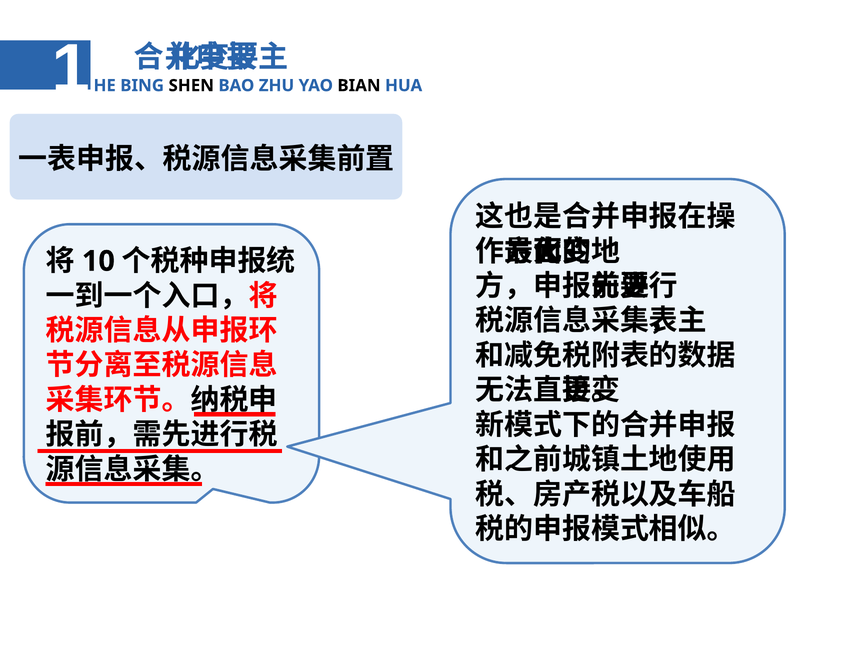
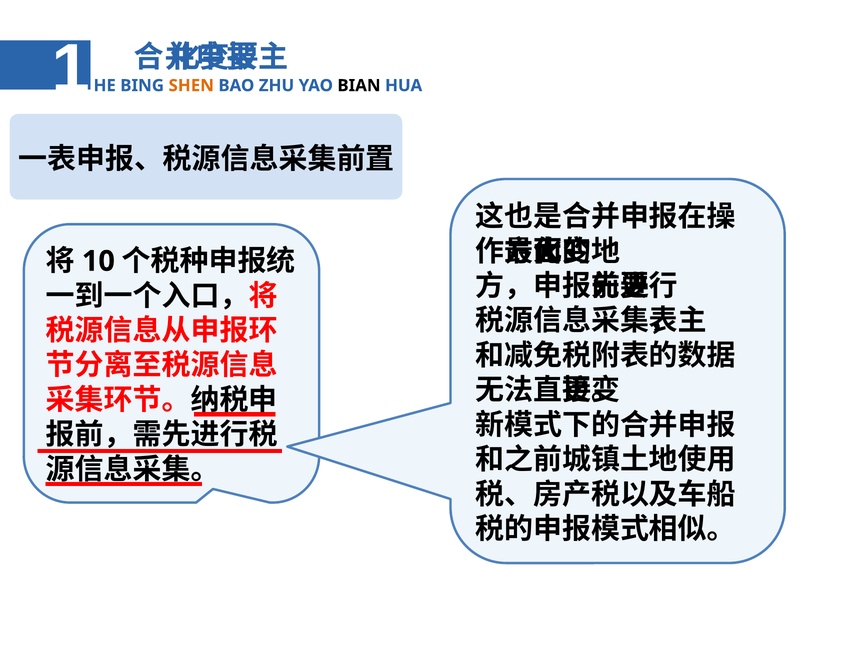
SHEN colour: black -> orange (191, 86)
